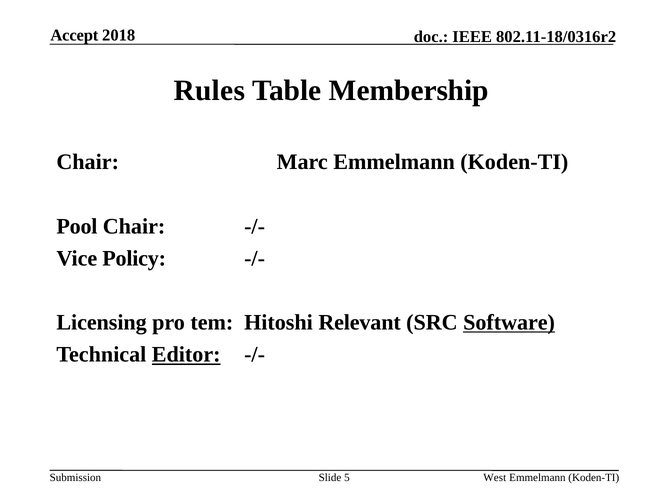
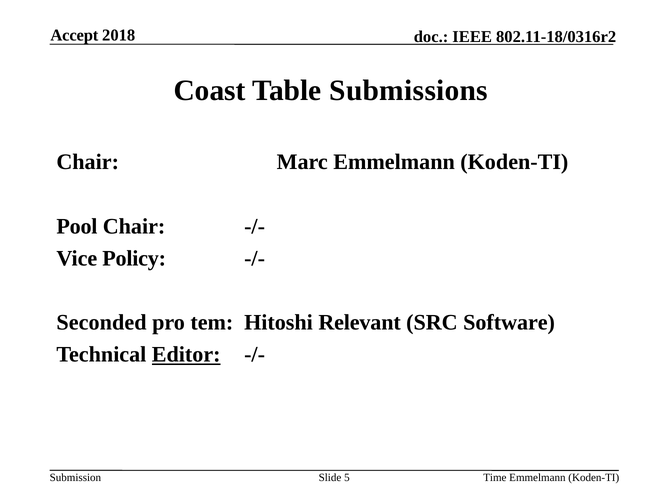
Rules: Rules -> Coast (210, 90)
Membership: Membership -> Submissions (409, 90)
Licensing: Licensing -> Seconded (102, 322)
Software underline: present -> none (509, 322)
West: West -> Time (495, 477)
